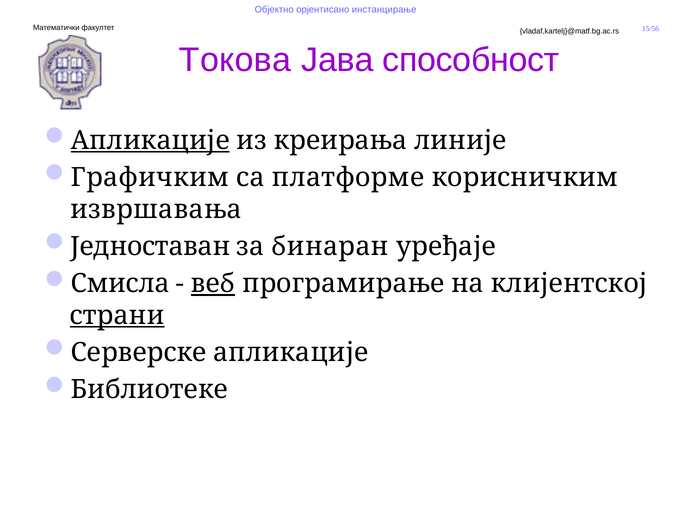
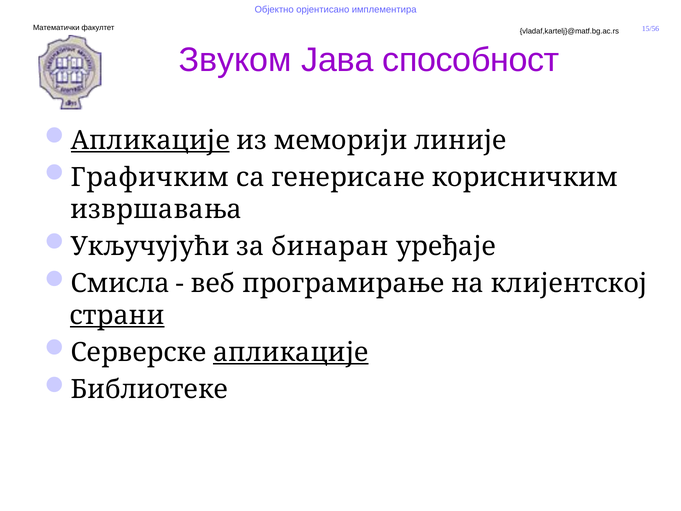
инстанцирање: инстанцирање -> имплементира (384, 10)
Токова: Токова -> Звуком (235, 60)
креирања: креирања -> меморији (341, 140)
платформе: платформе -> генерисане (348, 177)
Једноставан: Једноставан -> Укључујући (150, 246)
веб underline: present -> none (213, 283)
апликације underline: none -> present (291, 352)
